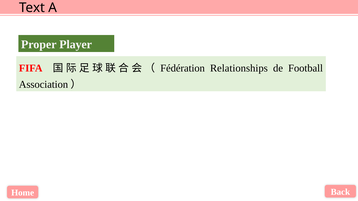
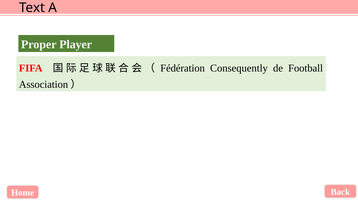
Relationships: Relationships -> Consequently (239, 68)
